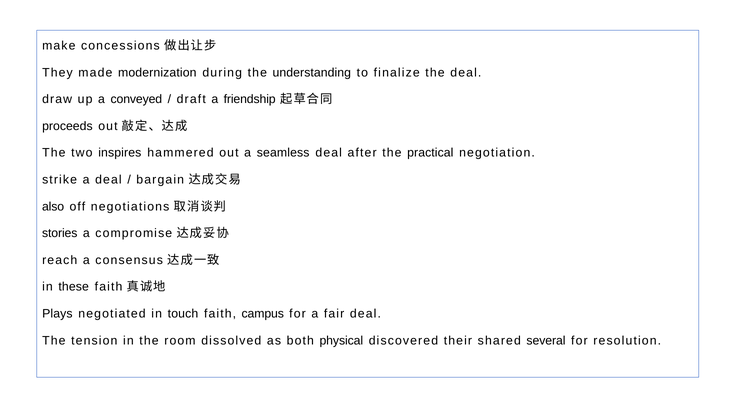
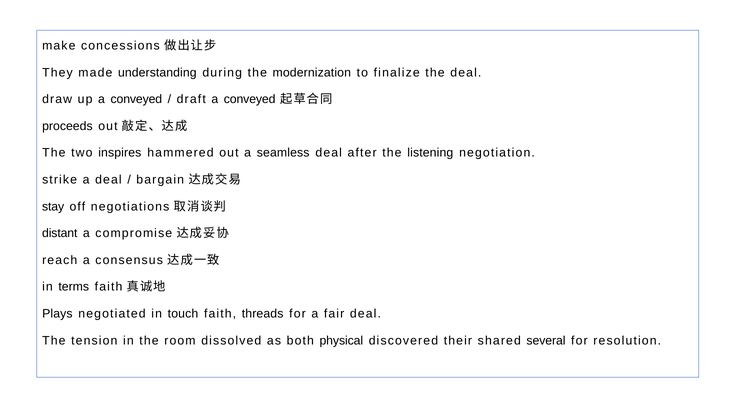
modernization: modernization -> understanding (157, 73)
understanding: understanding -> modernization (312, 73)
draft a friendship: friendship -> conveyed (250, 99)
practical: practical -> listening (430, 153)
also: also -> stay (53, 207)
stories: stories -> distant (60, 233)
these: these -> terms (74, 287)
campus: campus -> threads (263, 314)
